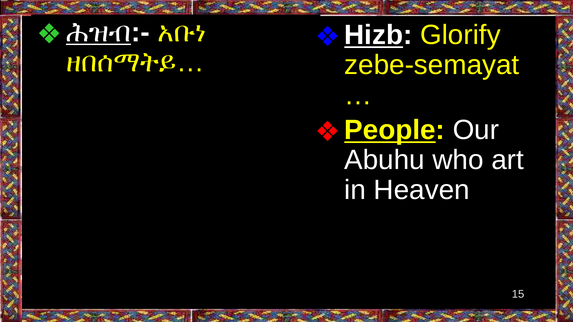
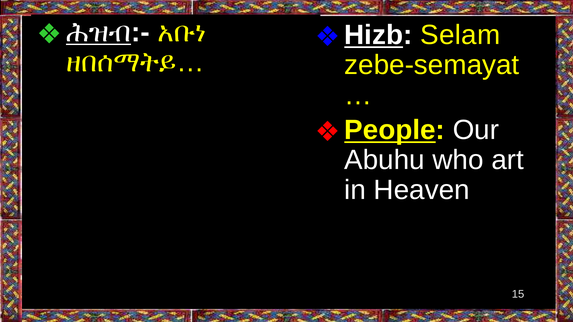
Glorify: Glorify -> Selam (460, 35)
